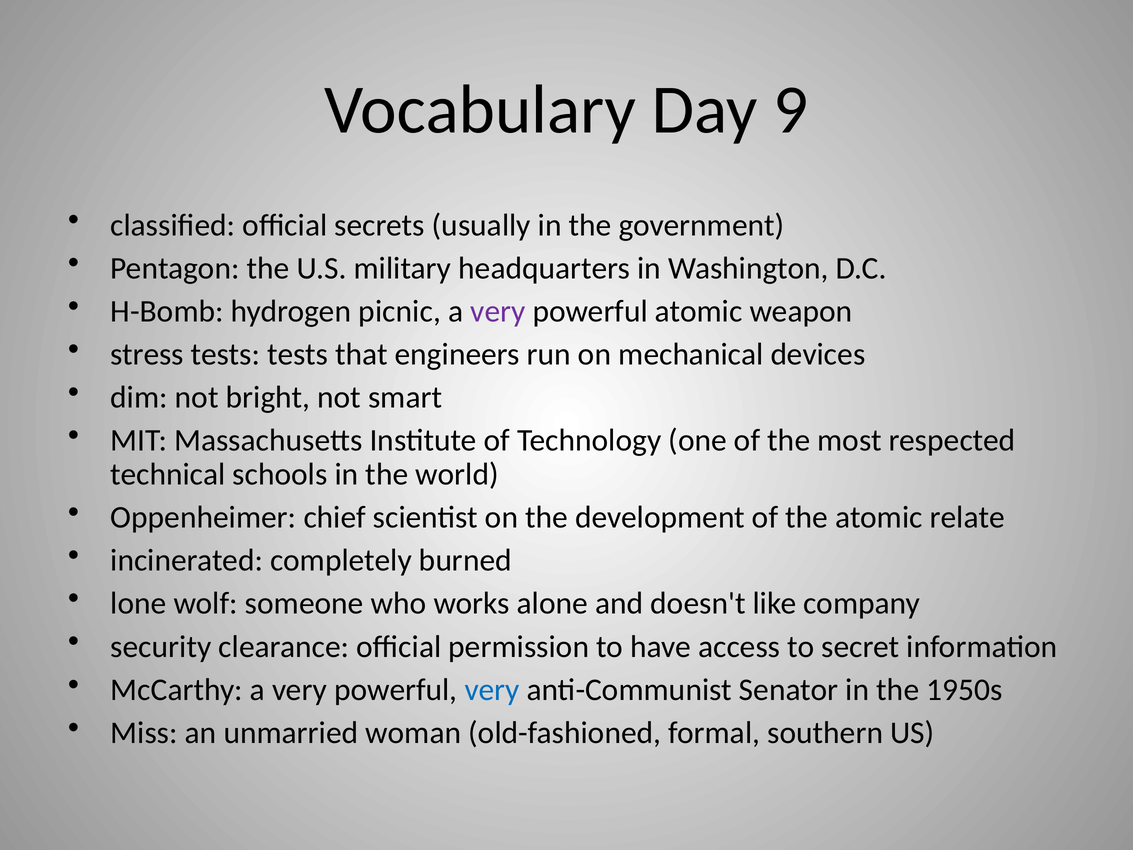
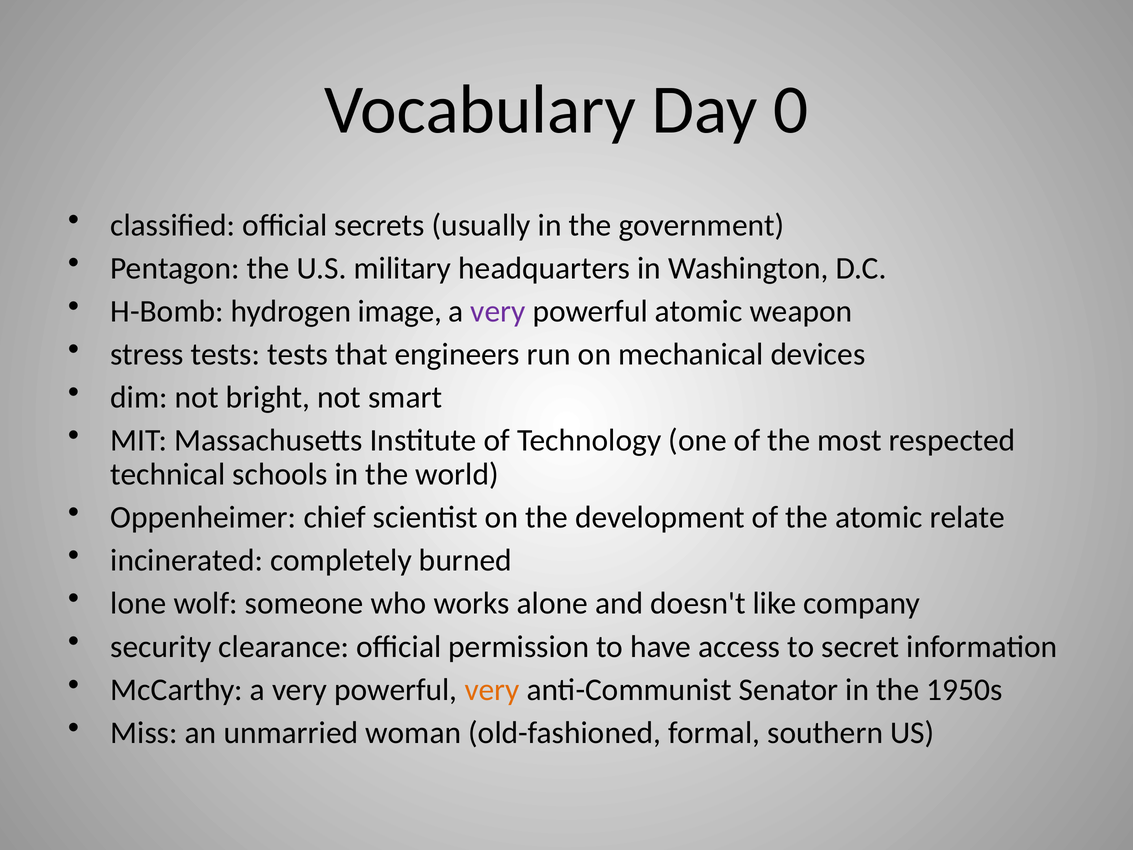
9: 9 -> 0 (791, 110)
picnic: picnic -> image (400, 311)
very colour: blue -> orange (492, 689)
